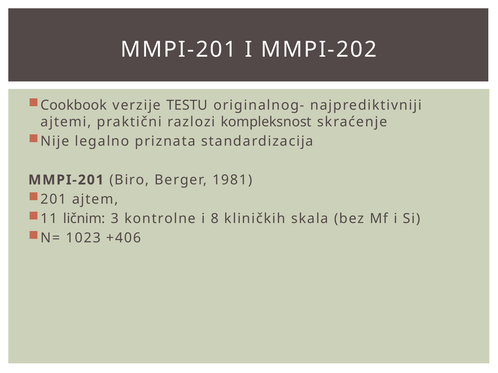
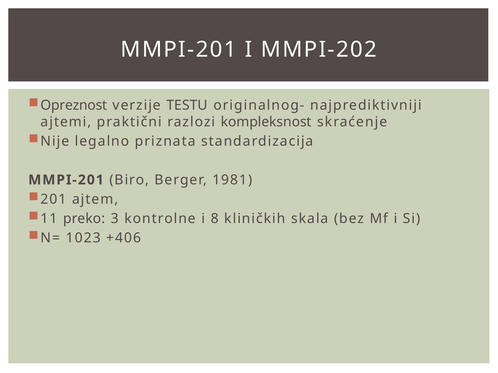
Cookbook: Cookbook -> Opreznost (74, 105)
ličnim: ličnim -> preko (84, 219)
